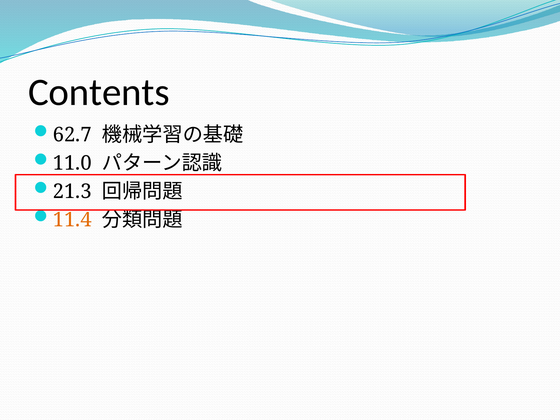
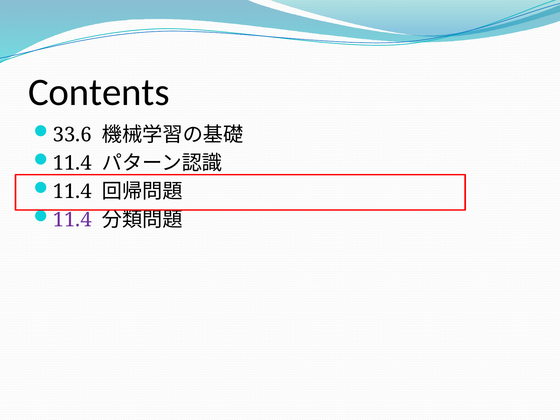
62.7: 62.7 -> 33.6 (72, 135)
11.0: 11.0 -> 11.4 (72, 163)
21.3: 21.3 -> 11.4 (72, 191)
11.4 colour: orange -> purple (72, 220)
